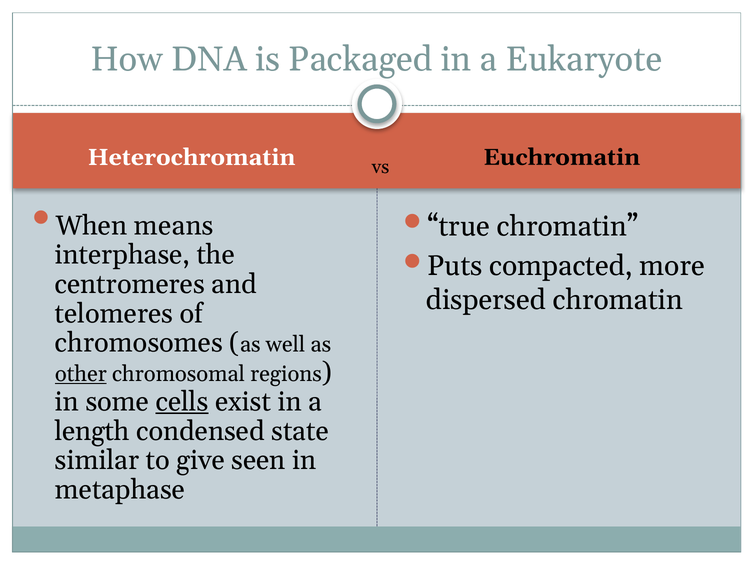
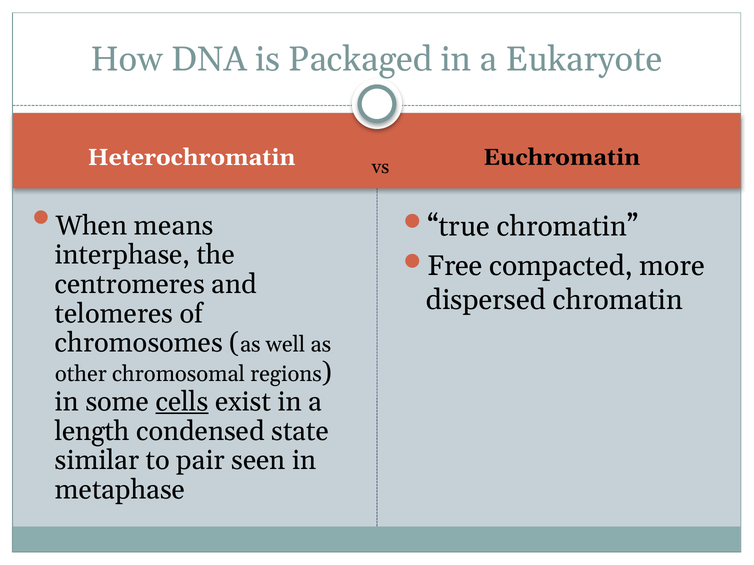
Puts: Puts -> Free (455, 266)
other underline: present -> none (81, 374)
give: give -> pair (201, 461)
